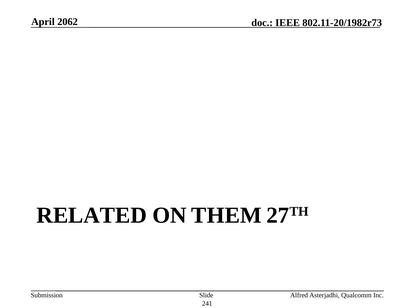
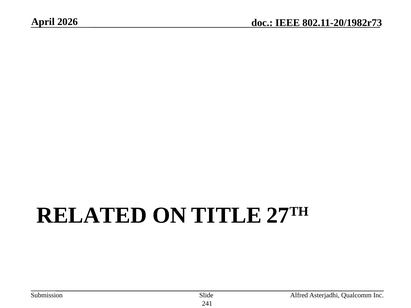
2062: 2062 -> 2026 (68, 22)
THEM: THEM -> TITLE (227, 215)
